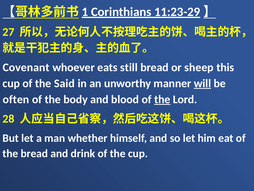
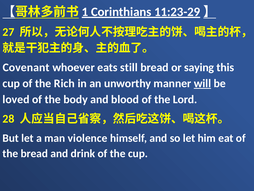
sheep: sheep -> saying (199, 67)
Said: Said -> Rich (64, 83)
often: often -> loved (16, 99)
the underline: present -> none (162, 99)
whether: whether -> violence (88, 138)
